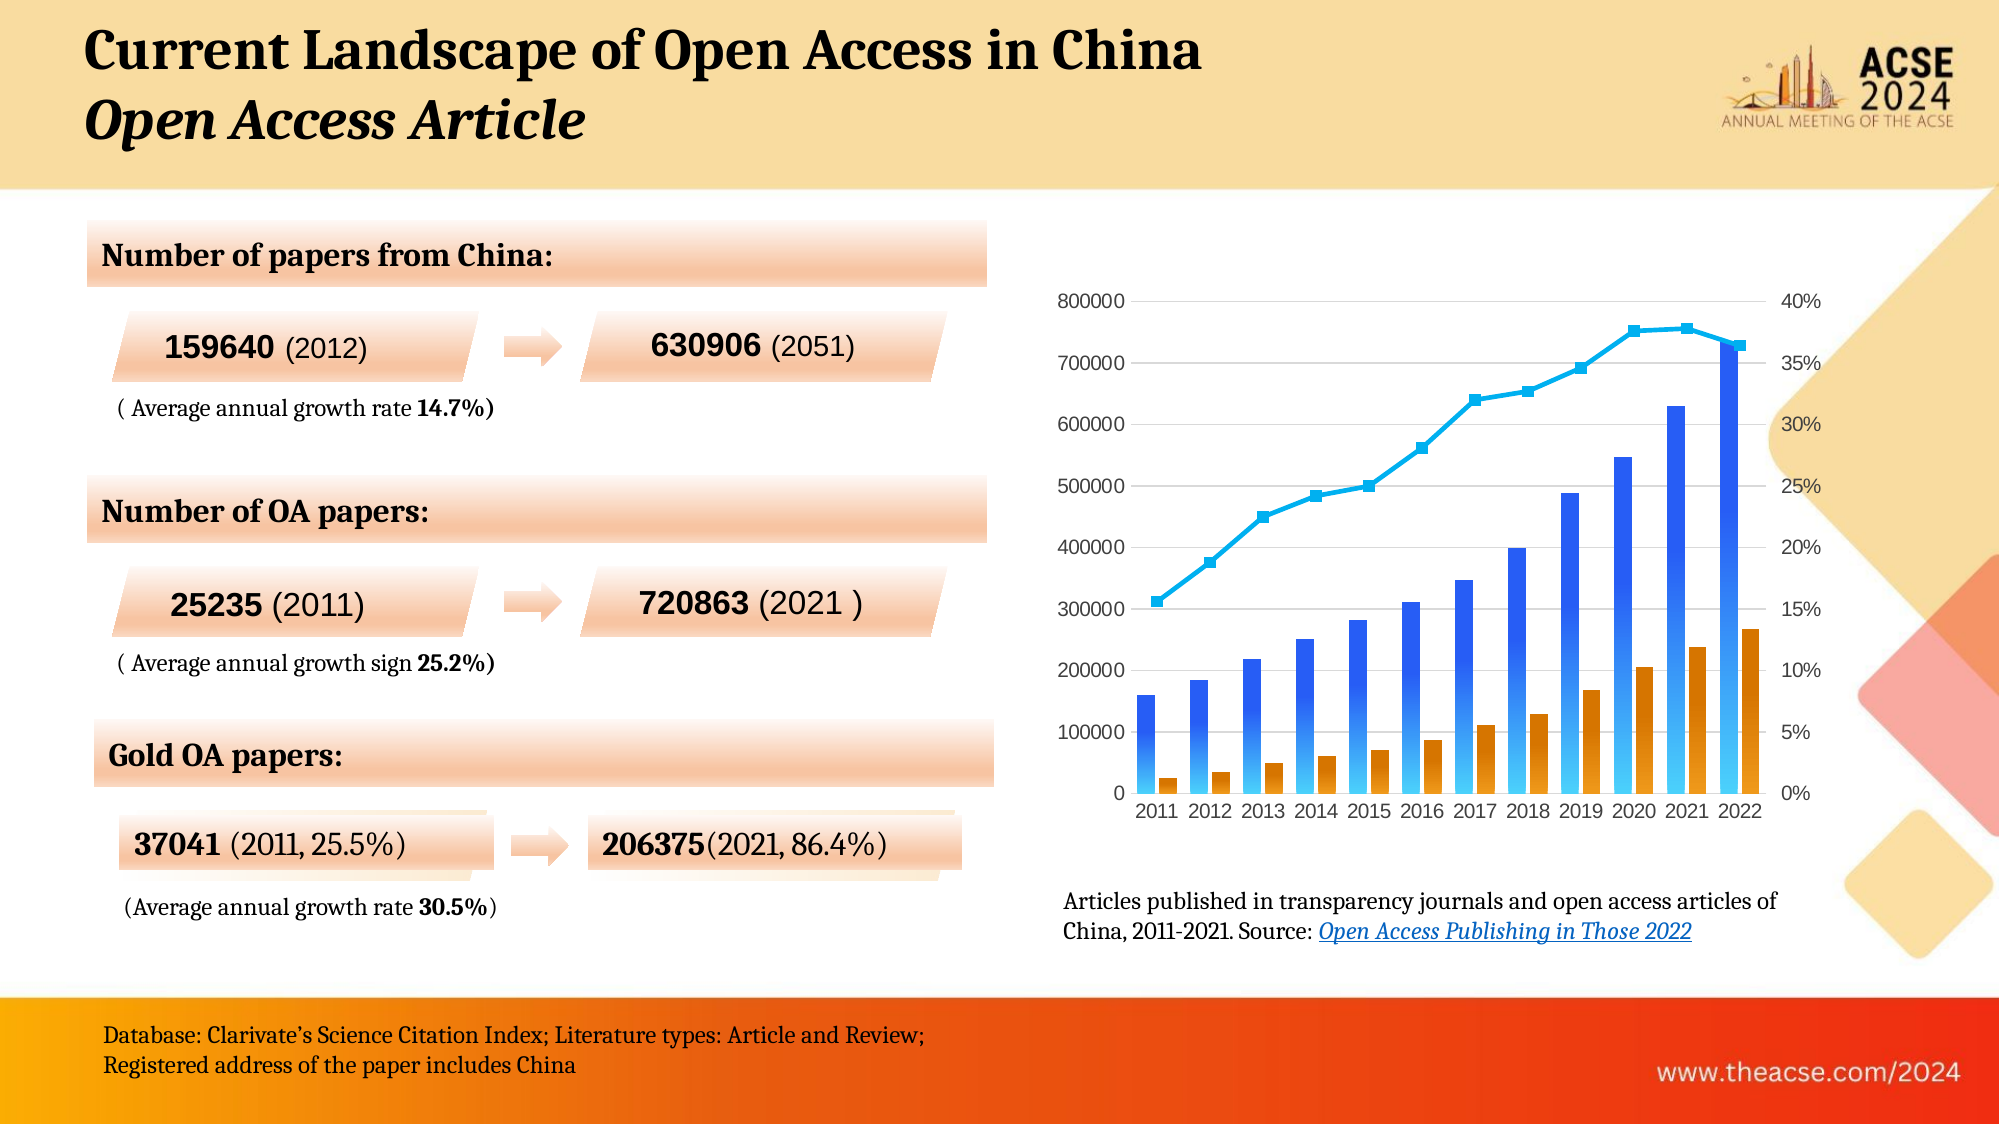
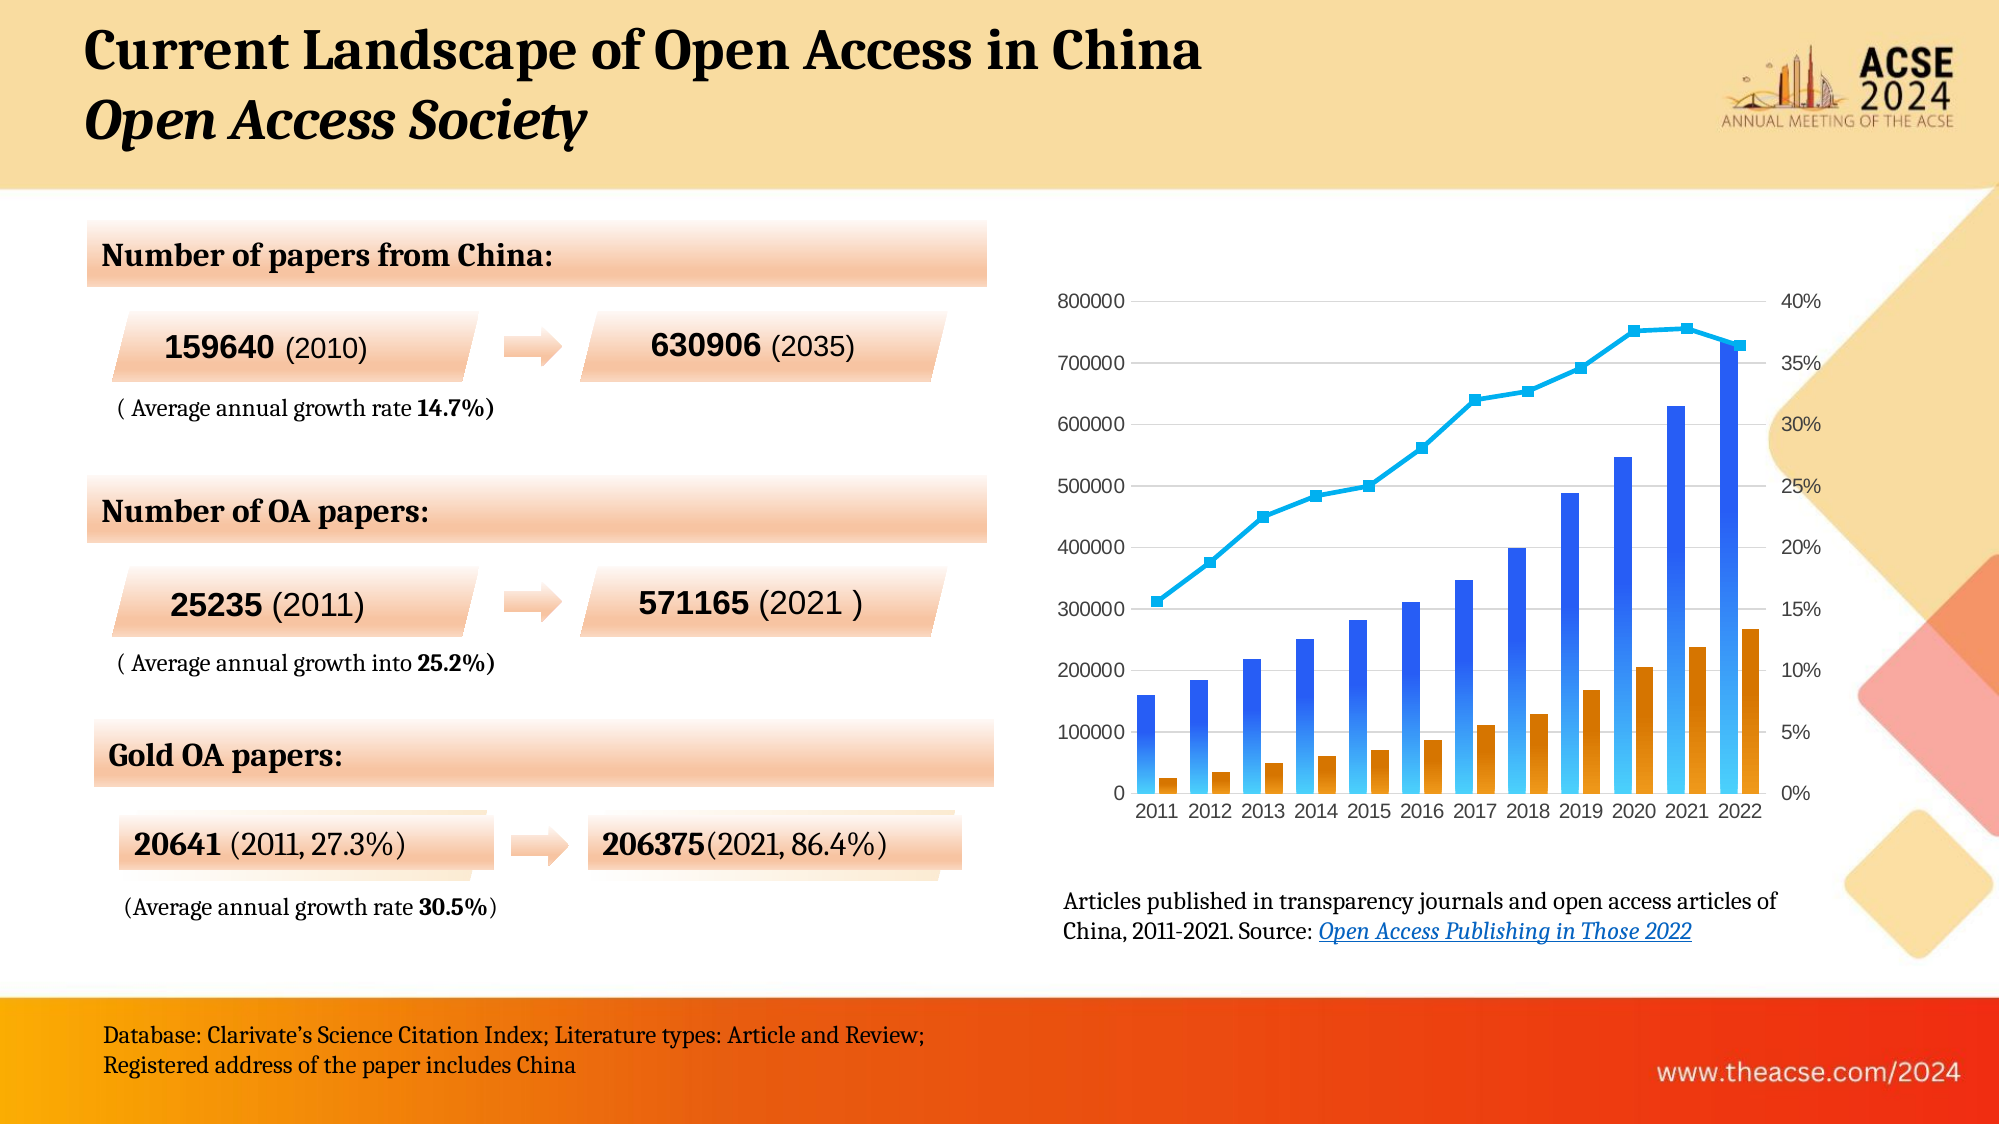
Access Article: Article -> Society (499, 121)
2051: 2051 -> 2035 (813, 347)
159640 2012: 2012 -> 2010 (326, 349)
720863: 720863 -> 571165 (694, 603)
sign: sign -> into (392, 663)
37041: 37041 -> 20641 (178, 845)
25.5%: 25.5% -> 27.3% (359, 845)
